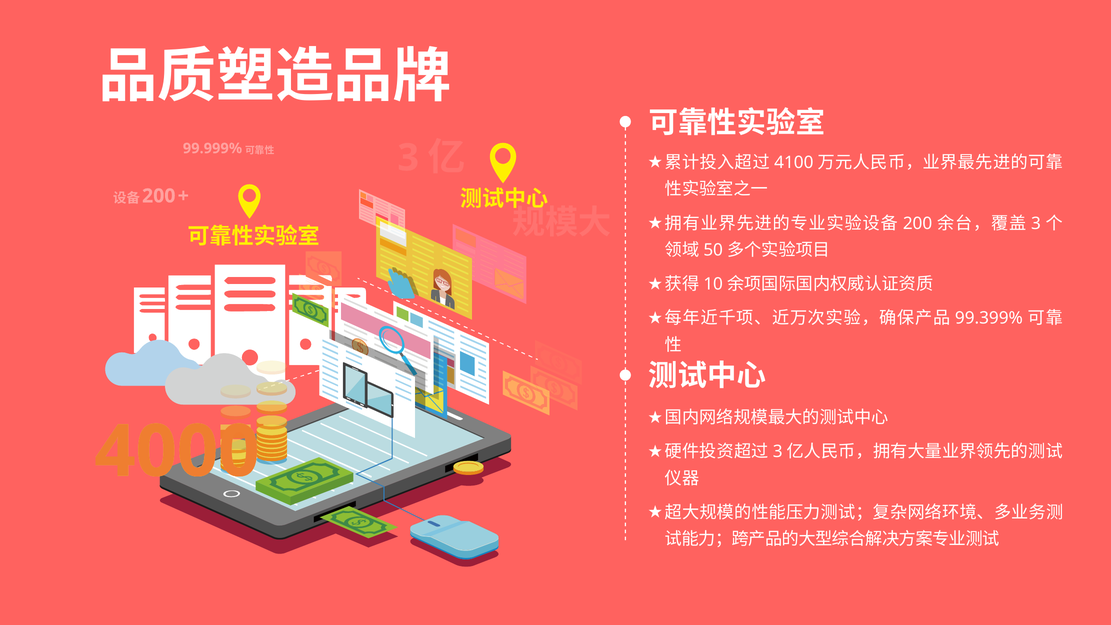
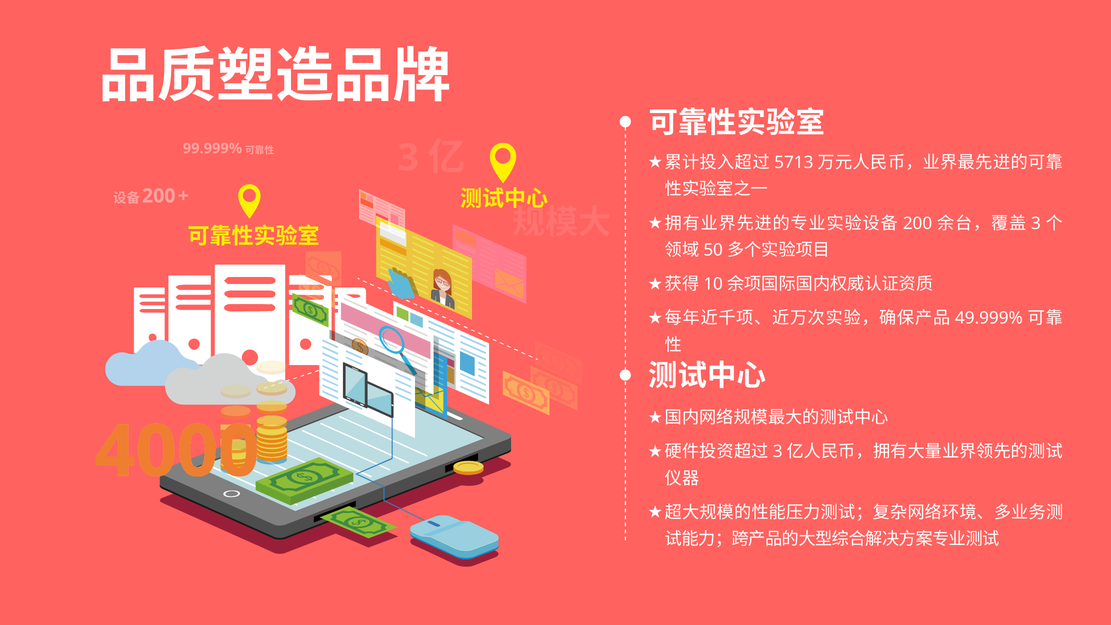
4100: 4100 -> 5713 (794, 163)
99.399%: 99.399% -> 49.999% (989, 318)
